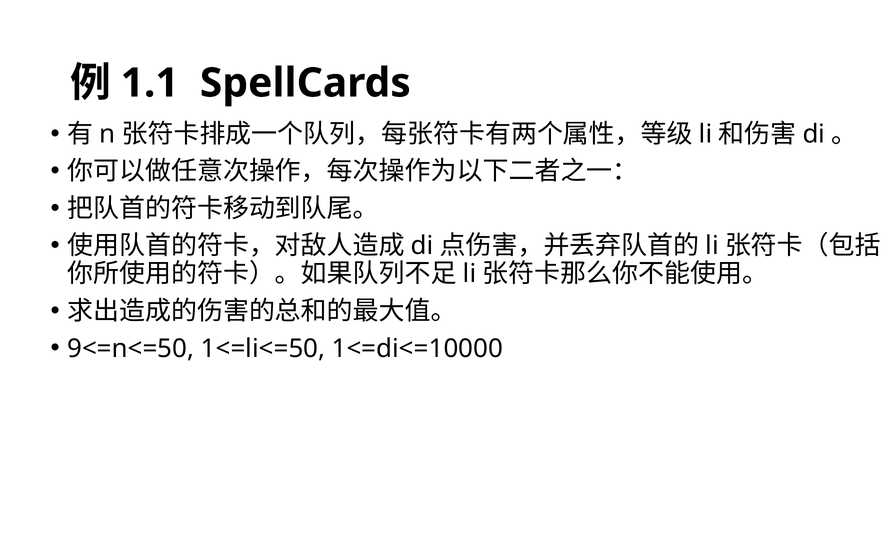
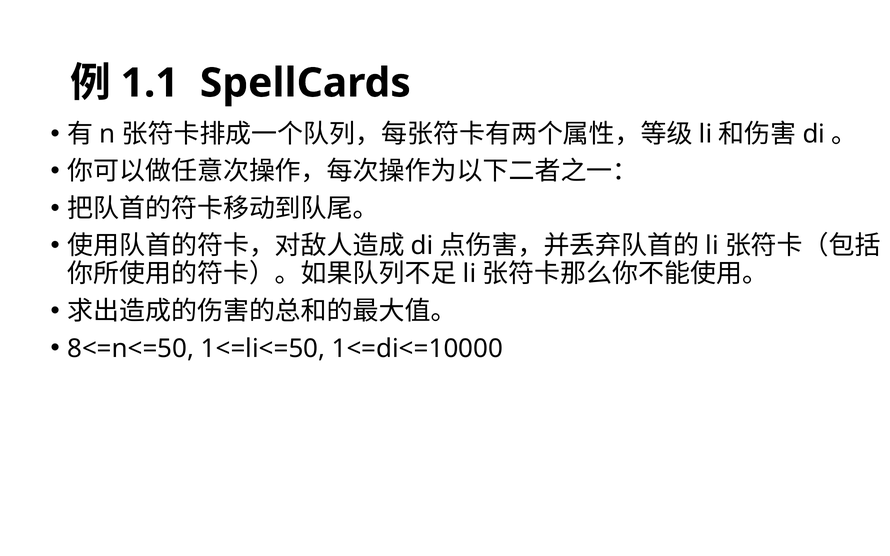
9<=n<=50: 9<=n<=50 -> 8<=n<=50 (131, 349)
